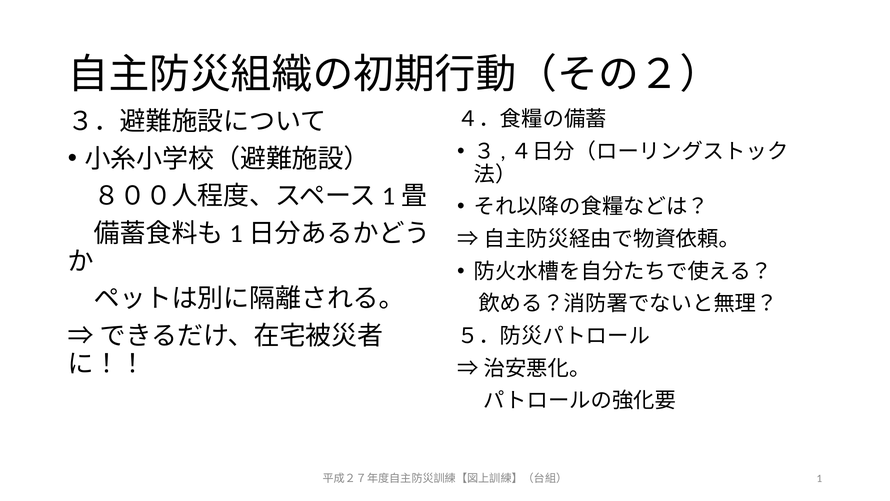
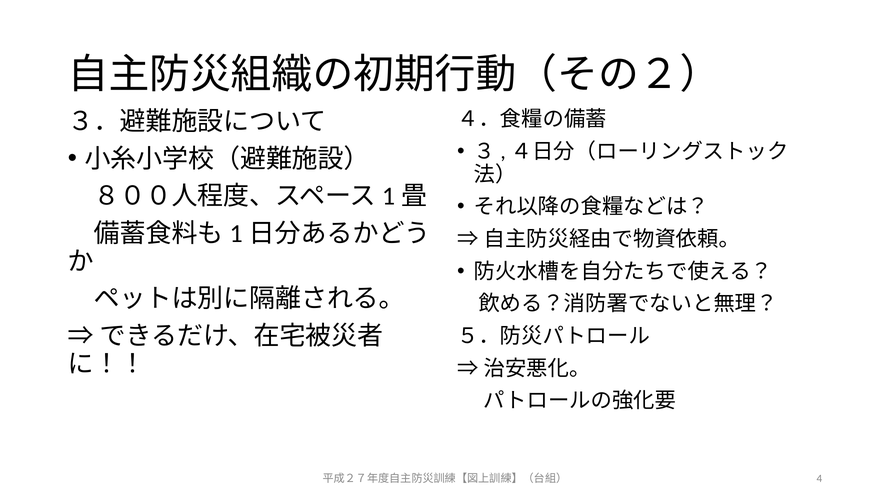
1: 1 -> 4 (819, 478)
